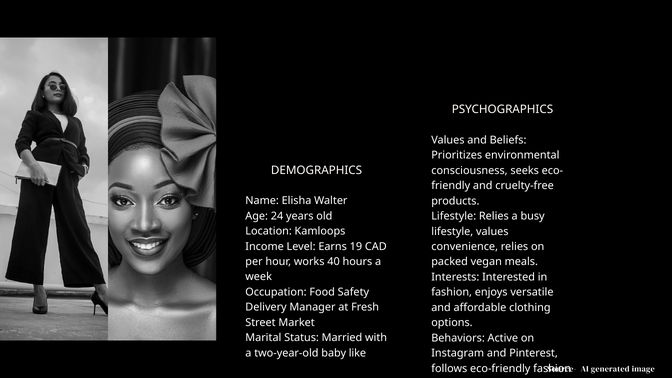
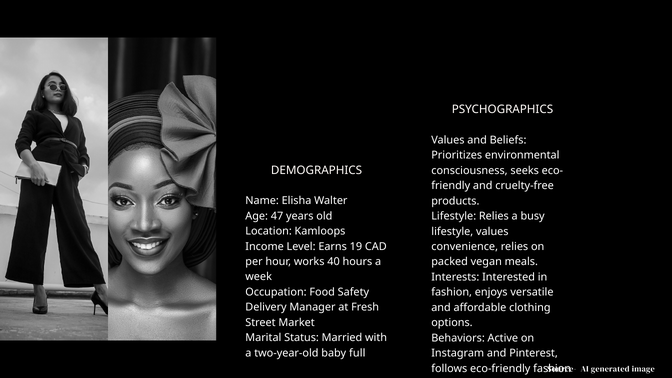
24: 24 -> 47 (277, 216)
like: like -> full (357, 353)
